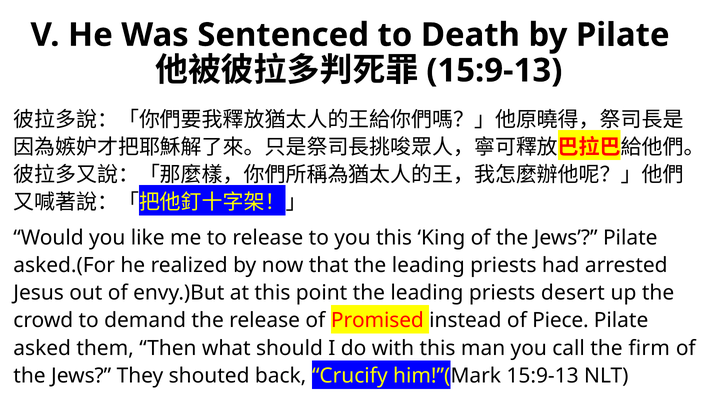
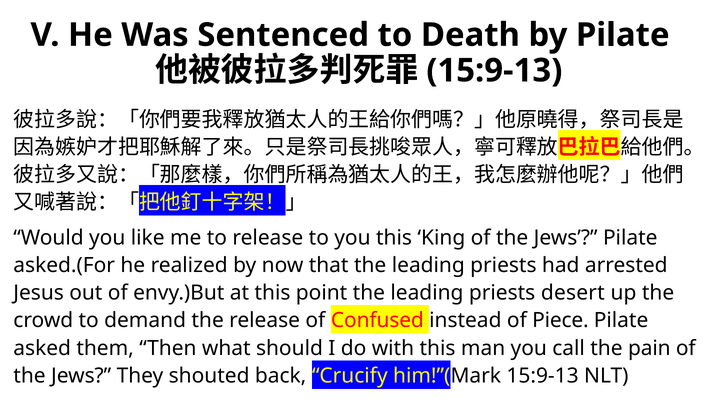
Promised: Promised -> Confused (377, 320)
firm: firm -> pain (649, 348)
